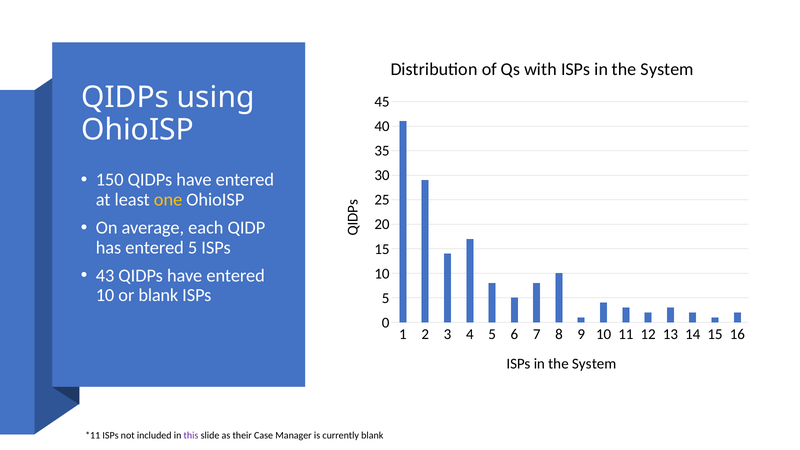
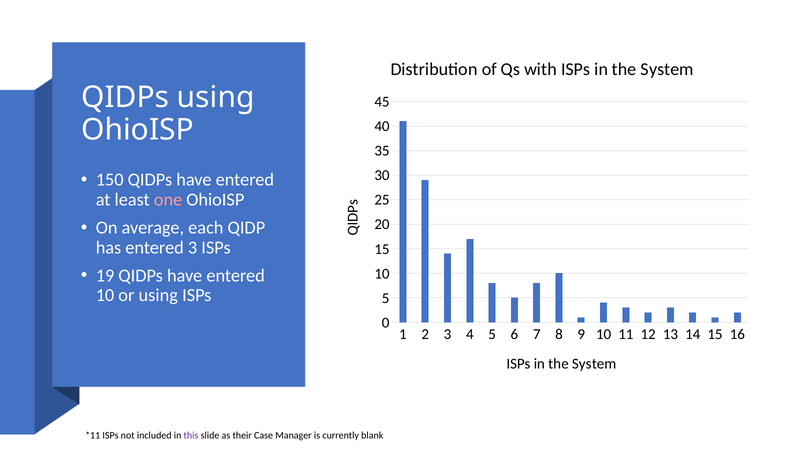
one colour: yellow -> pink (168, 200)
entered 5: 5 -> 3 (193, 248)
43: 43 -> 19 (105, 276)
or blank: blank -> using (158, 295)
